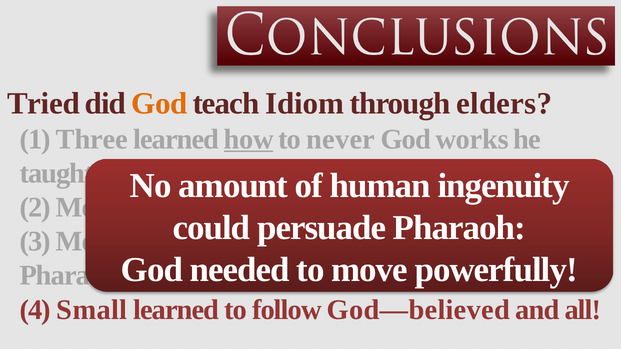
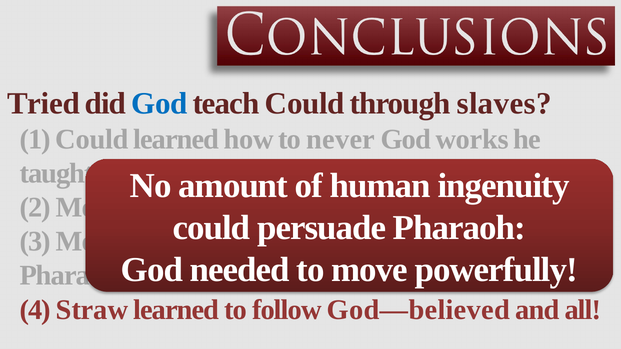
God colour: orange -> blue (159, 104)
teach Idiom: Idiom -> Could (305, 104)
elders: elders -> slaves (504, 104)
1 Three: Three -> Could (92, 139)
how underline: present -> none (249, 139)
Small: Small -> Straw (92, 310)
